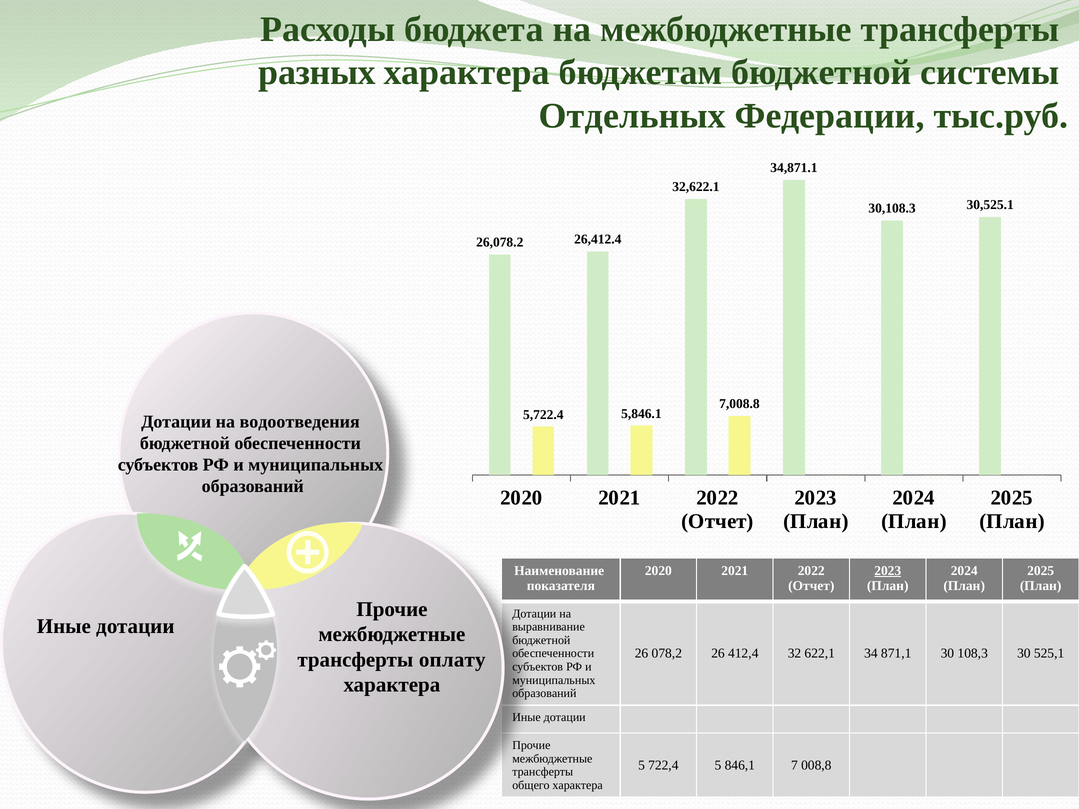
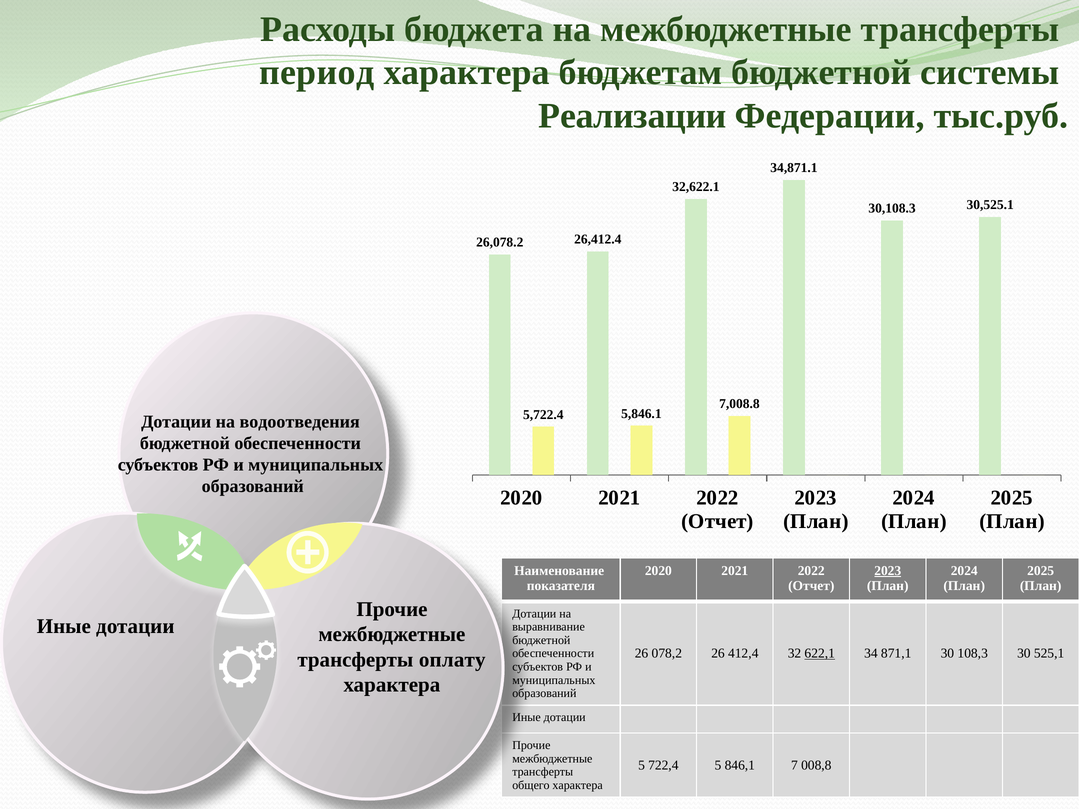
разных: разных -> период (317, 73)
Отдельных: Отдельных -> Реализации (633, 116)
622,1 underline: none -> present (820, 654)
